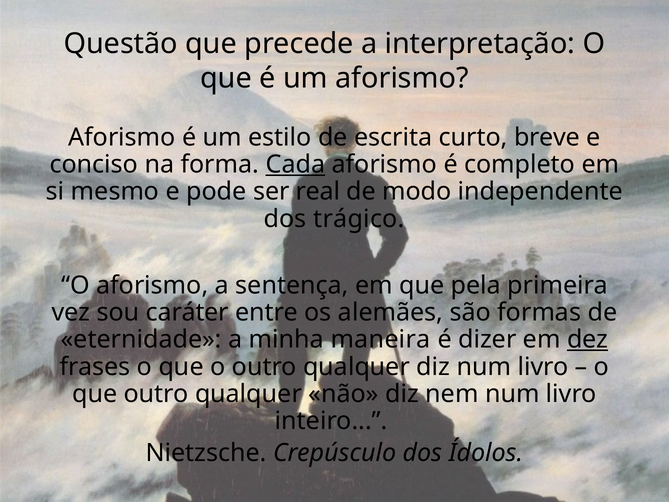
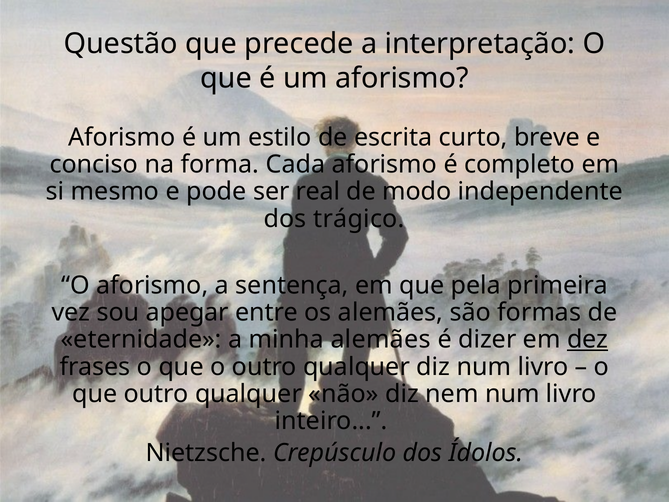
Cada underline: present -> none (295, 164)
caráter: caráter -> apegar (187, 312)
minha maneira: maneira -> alemães (381, 340)
